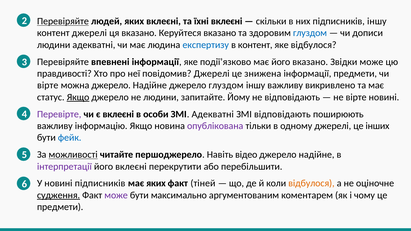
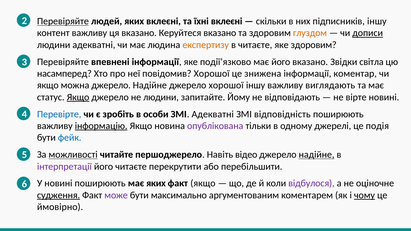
контент джерелі: джерелі -> важливу (89, 33)
глуздом colour: blue -> orange (310, 33)
дописи underline: none -> present (368, 33)
експертизу colour: blue -> orange (206, 45)
в контент: контент -> читаєте (255, 45)
яке відбулося: відбулося -> здоровим (314, 45)
Звідки може: може -> світла (371, 62)
правдивості: правдивості -> насамперед (64, 74)
повідомив Джерелі: Джерелі -> Хорошої (212, 74)
інформації предмети: предмети -> коментар (355, 74)
вірте: вірте -> якщо (48, 85)
джерело глуздом: глуздом -> хорошої (226, 85)
викривлено: викривлено -> виглядають (330, 85)
Перевірте colour: purple -> blue (59, 114)
є вклеєні: вклеєні -> зробіть (118, 114)
ЗМІ відповідають: відповідають -> відповідність (282, 114)
інформацію underline: none -> present (101, 126)
інших: інших -> подія (377, 126)
надійне underline: none -> present (317, 155)
його вклеєні: вклеєні -> читаєте (131, 167)
новині підписників: підписників -> поширюють (100, 183)
факт тіней: тіней -> якщо (203, 183)
відбулося colour: orange -> purple (311, 183)
чому underline: none -> present (364, 195)
предмети: предмети -> ймовірно (60, 207)
